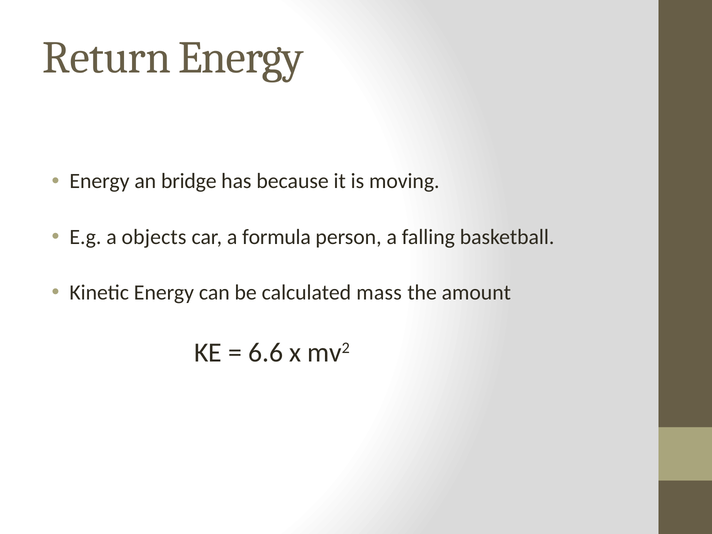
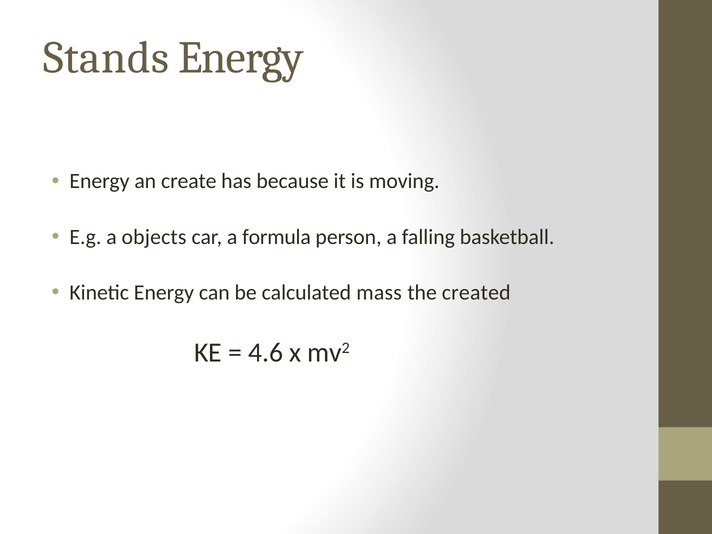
Return: Return -> Stands (106, 58)
bridge: bridge -> create (189, 181)
amount: amount -> created (476, 293)
6.6: 6.6 -> 4.6 (266, 353)
